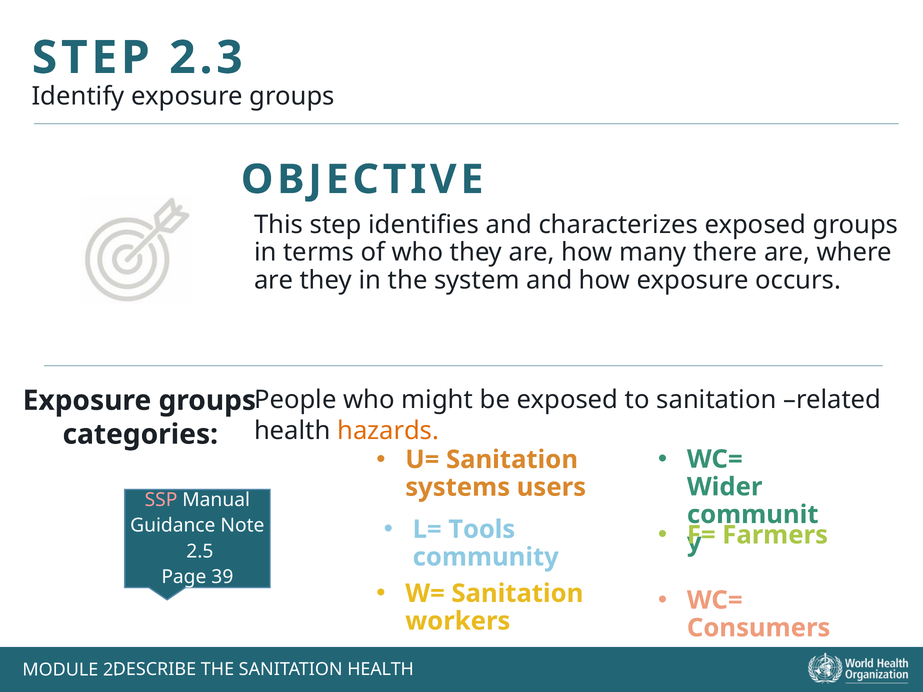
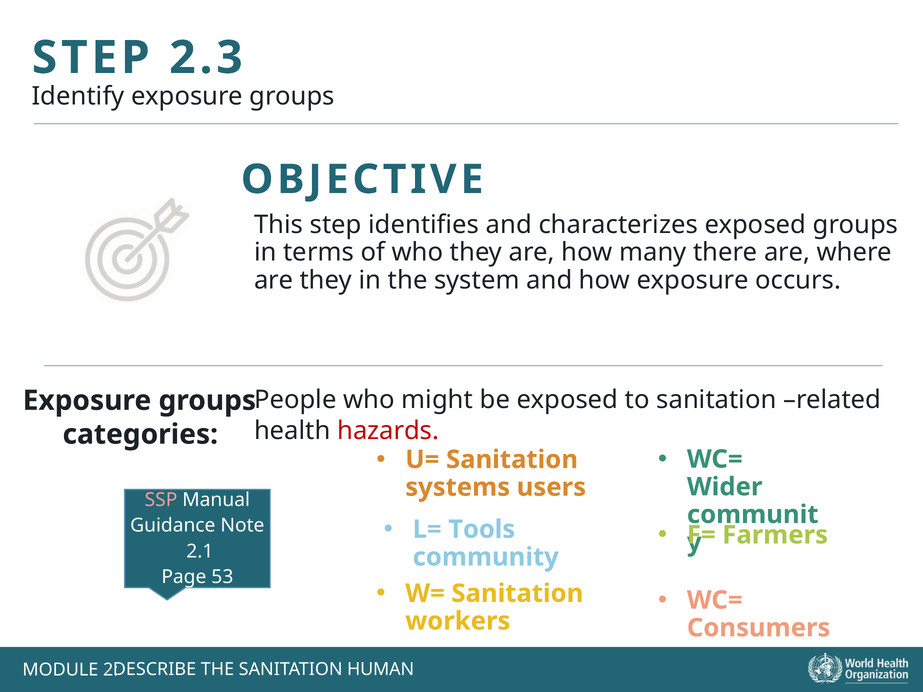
hazards colour: orange -> red (388, 431)
2.5: 2.5 -> 2.1 (200, 551)
39: 39 -> 53 (222, 577)
SANITATION HEALTH: HEALTH -> HUMAN (381, 670)
